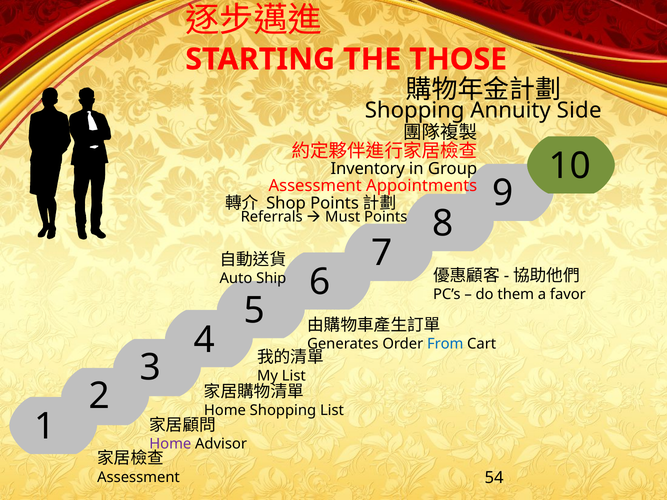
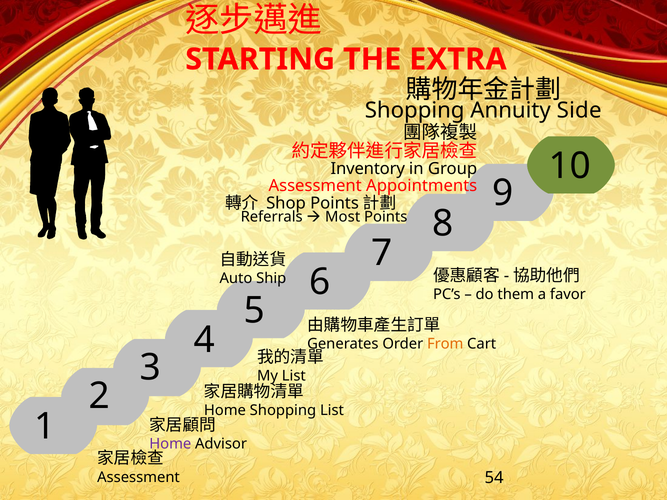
THOSE: THOSE -> EXTRA (458, 59)
Must: Must -> Most (343, 217)
From colour: blue -> orange (445, 344)
